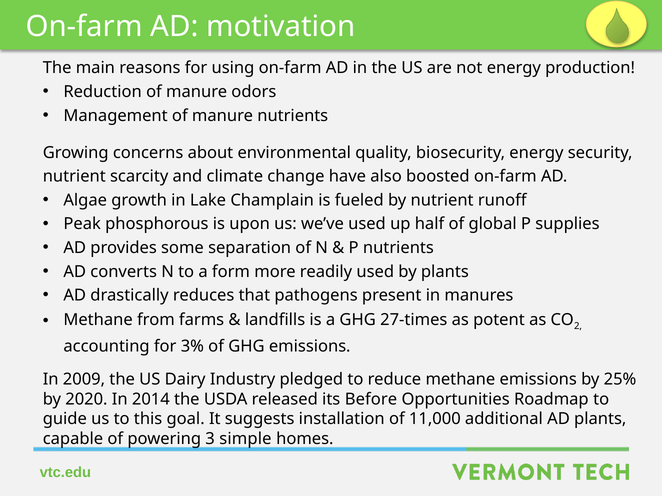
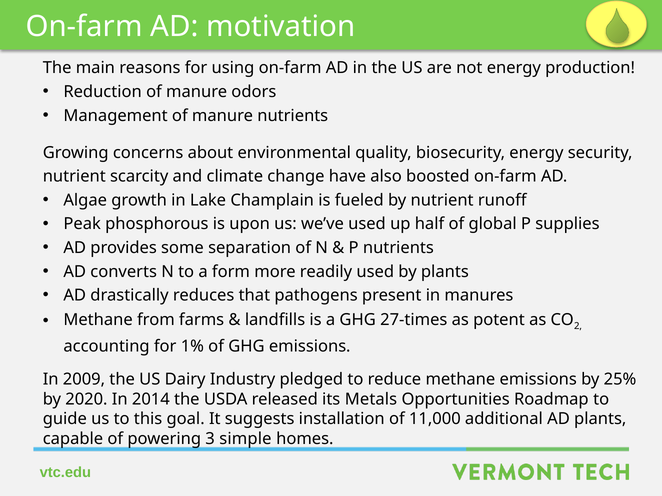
3%: 3% -> 1% (192, 347)
Before: Before -> Metals (371, 400)
